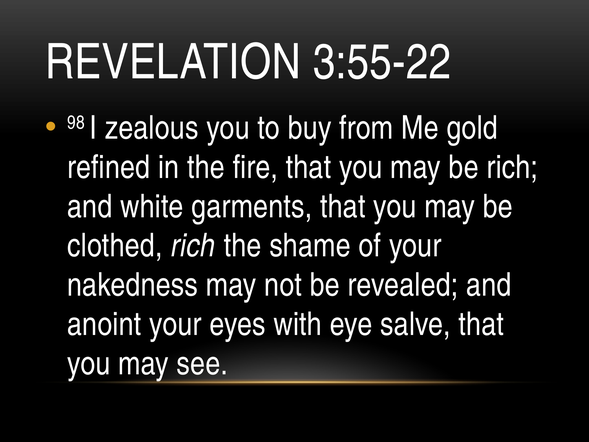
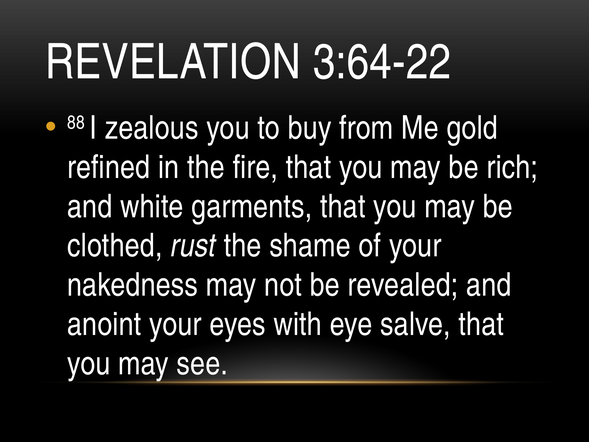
3:55-22: 3:55-22 -> 3:64-22 (382, 62)
98: 98 -> 88 (76, 123)
clothed rich: rich -> rust (193, 246)
